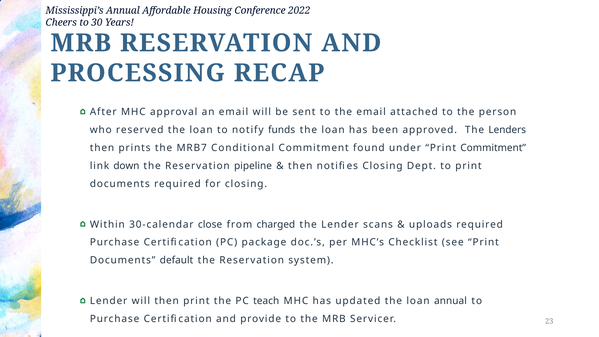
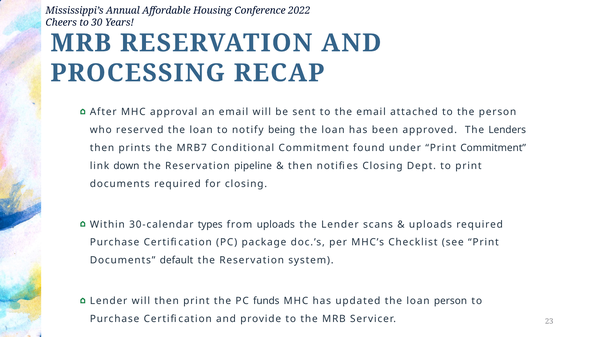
funds: funds -> being (282, 130)
close: close -> types (210, 224)
from charged: charged -> uploads (276, 224)
teach: teach -> funds (266, 301)
loan annual: annual -> person (450, 301)
